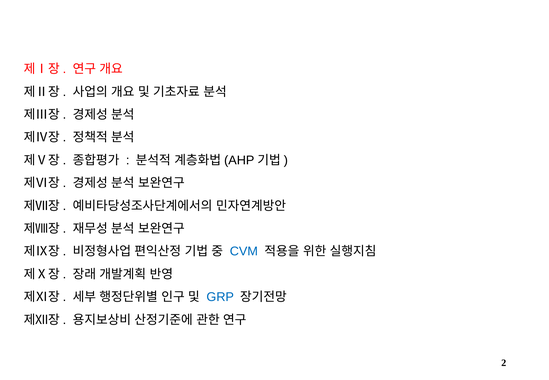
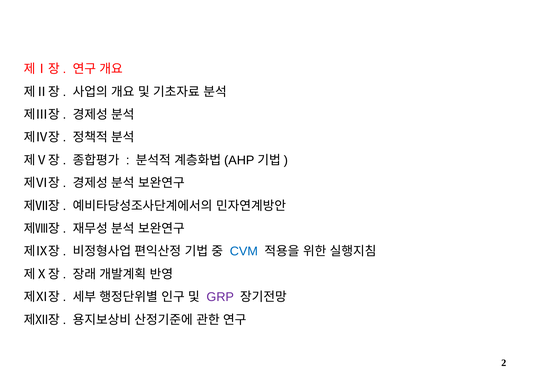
GRP colour: blue -> purple (220, 297)
